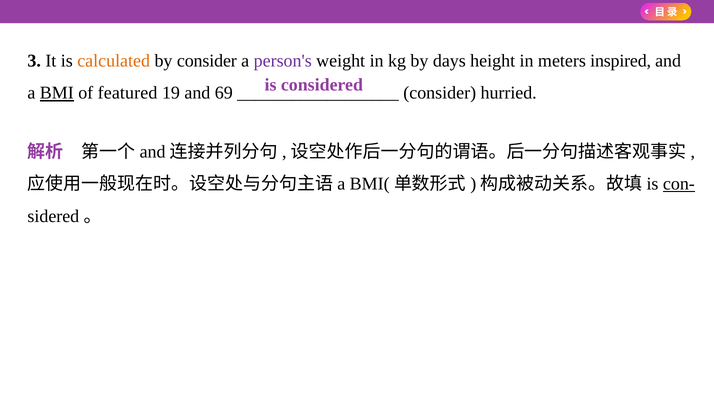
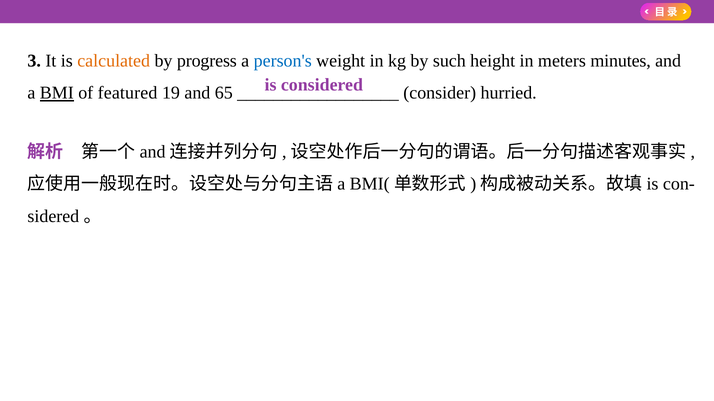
by consider: consider -> progress (207, 61)
person's colour: purple -> blue (283, 61)
days: days -> such (449, 61)
inspired: inspired -> minutes (621, 61)
69: 69 -> 65 (224, 93)
con- underline: present -> none (679, 184)
